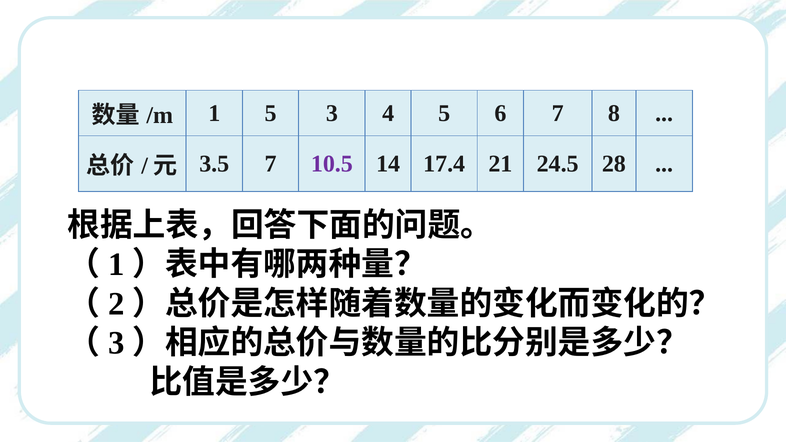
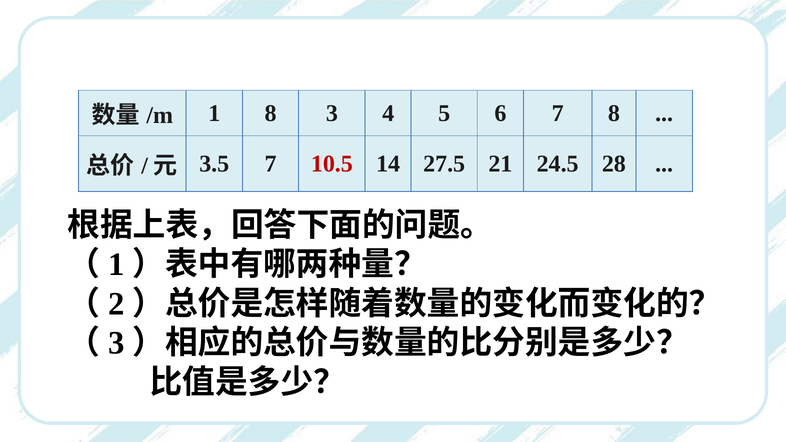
1 5: 5 -> 8 (271, 113)
10.5 colour: purple -> red (332, 164)
17.4: 17.4 -> 27.5 (444, 164)
